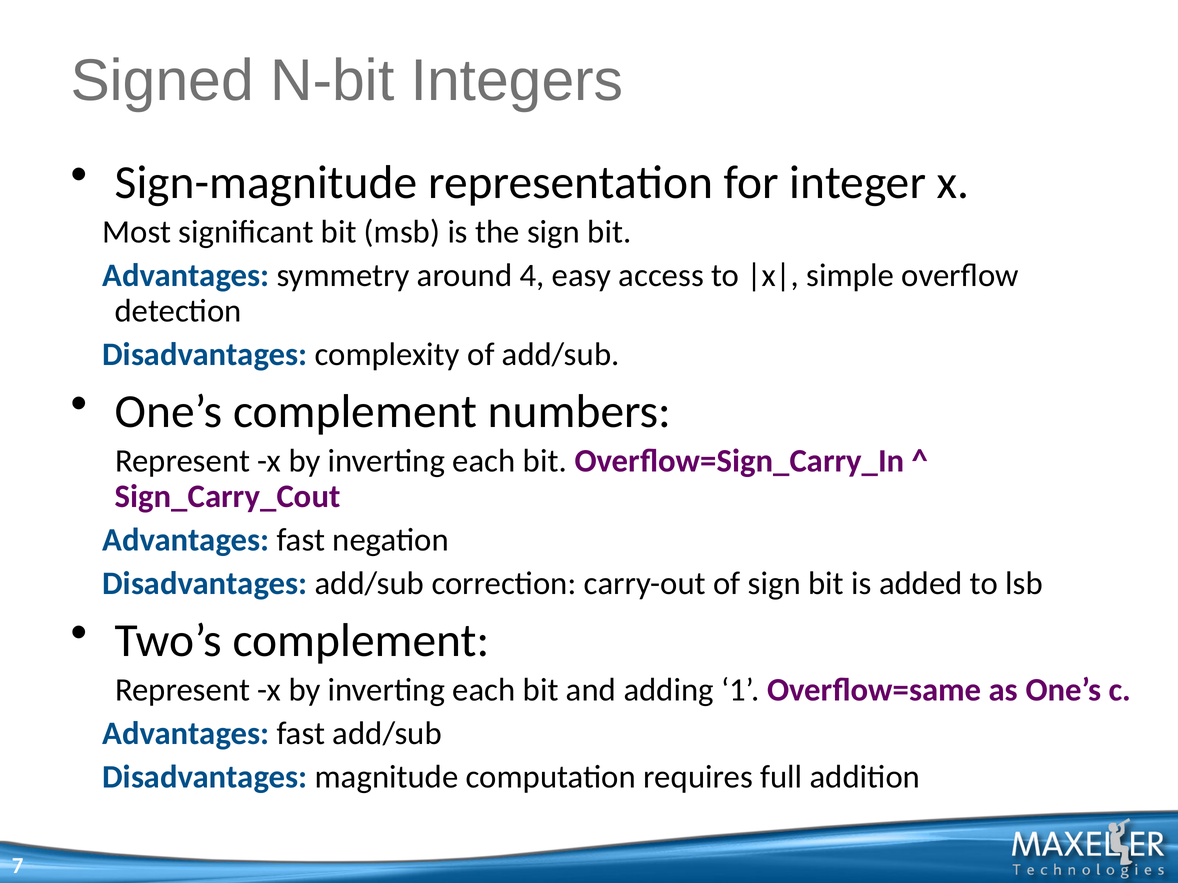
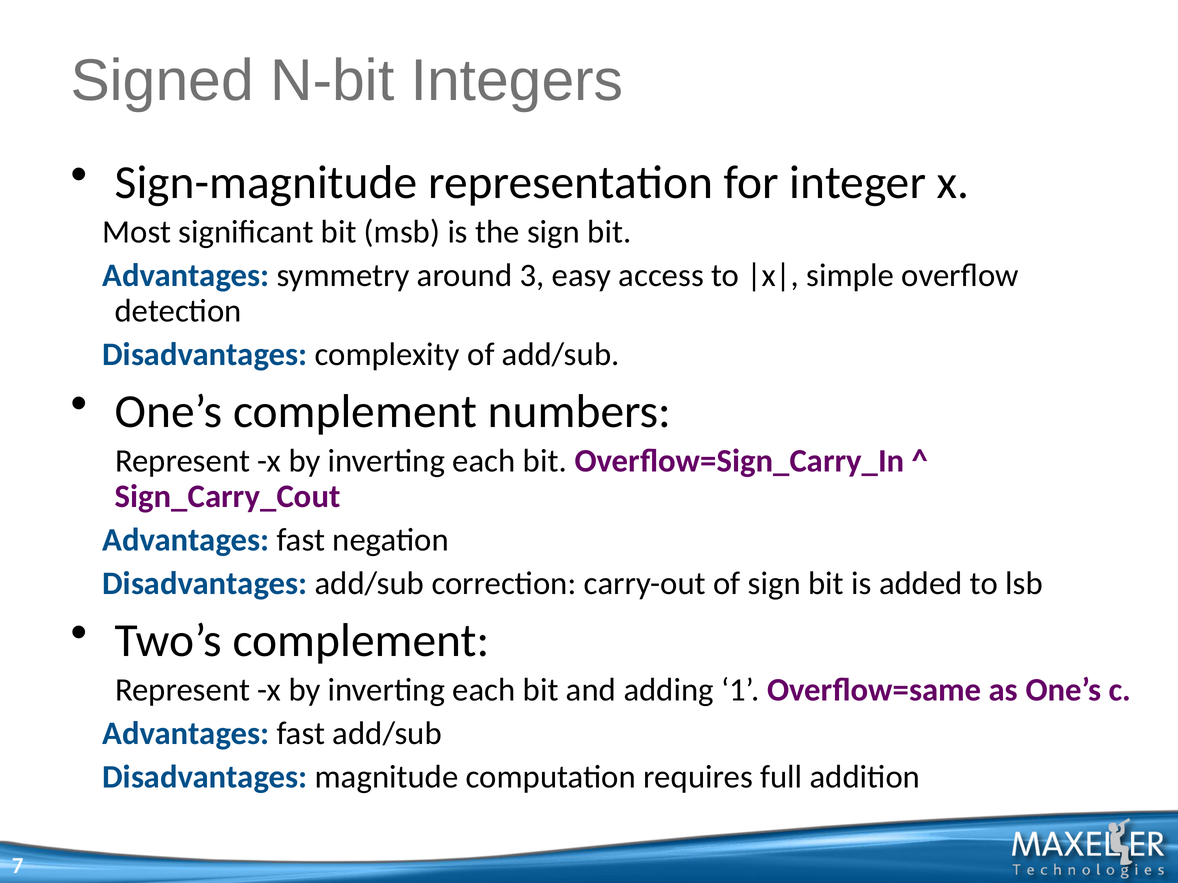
4: 4 -> 3 (532, 276)
